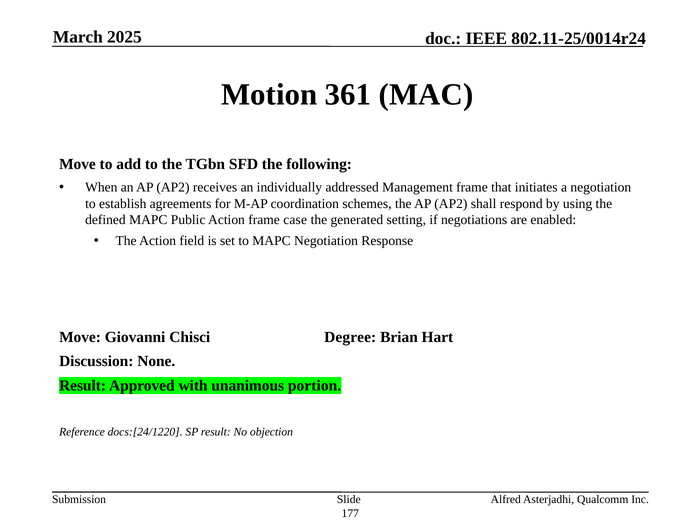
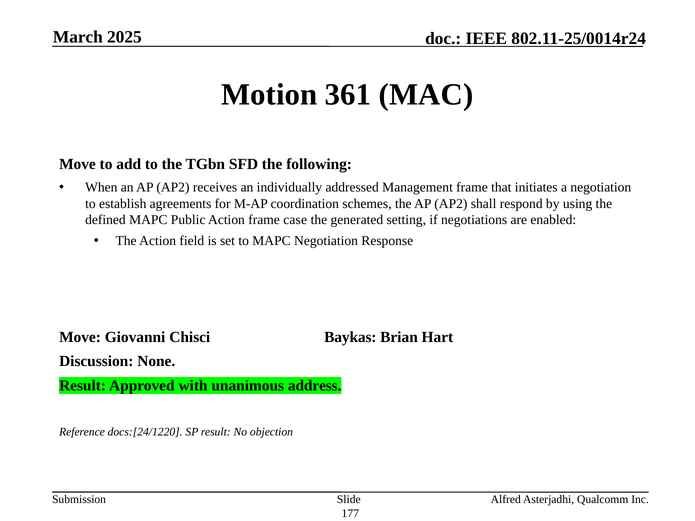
Degree: Degree -> Baykas (350, 337)
portion: portion -> address (315, 386)
